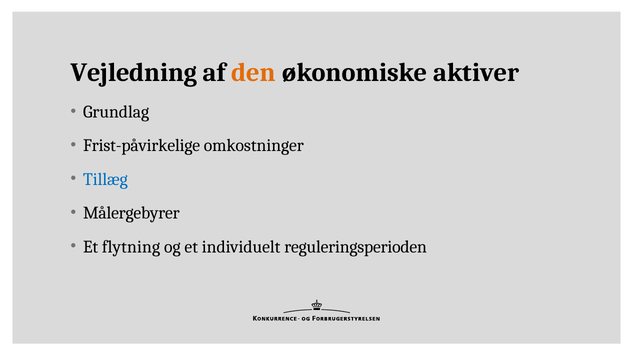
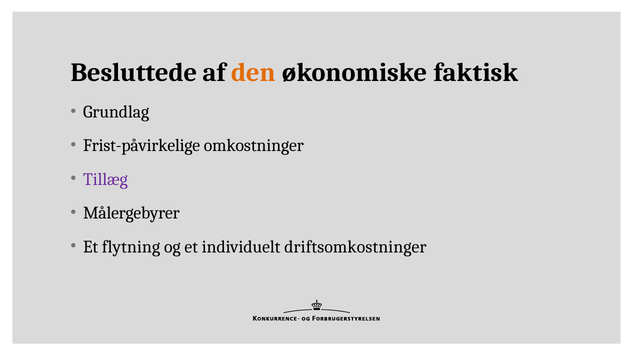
Vejledning: Vejledning -> Besluttede (134, 72)
aktiver: aktiver -> faktisk (476, 72)
Tillæg colour: blue -> purple (105, 179)
reguleringsperioden: reguleringsperioden -> driftsomkostninger (355, 247)
